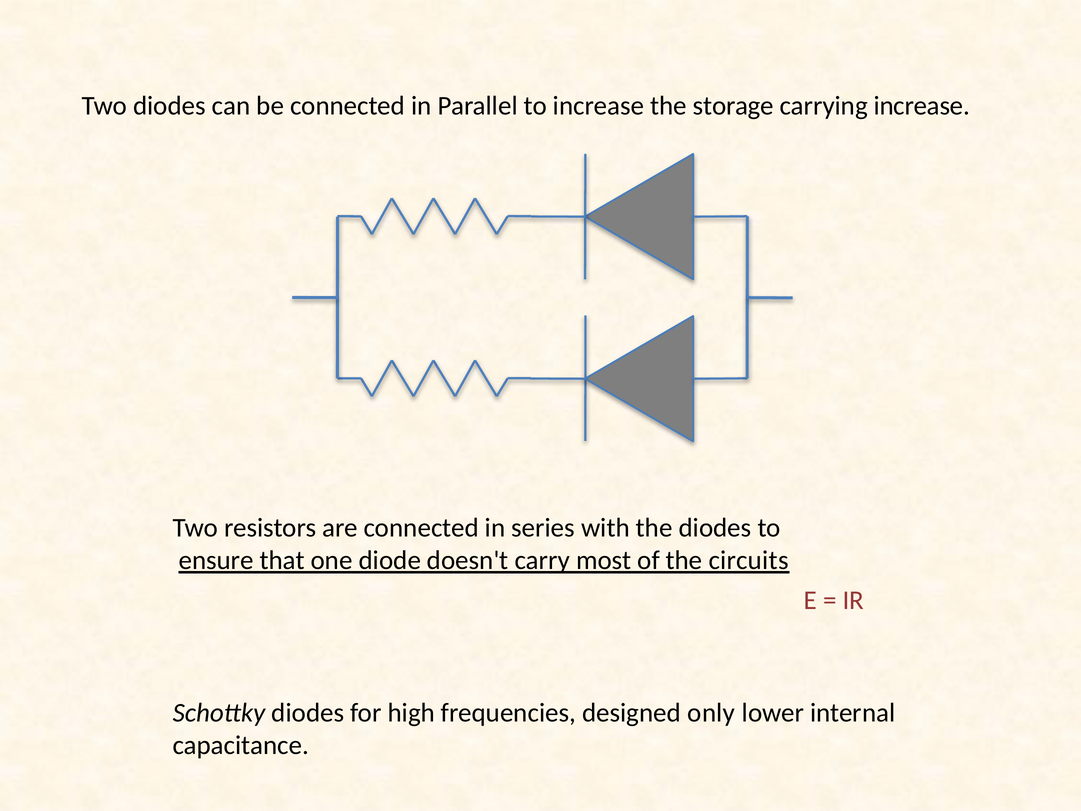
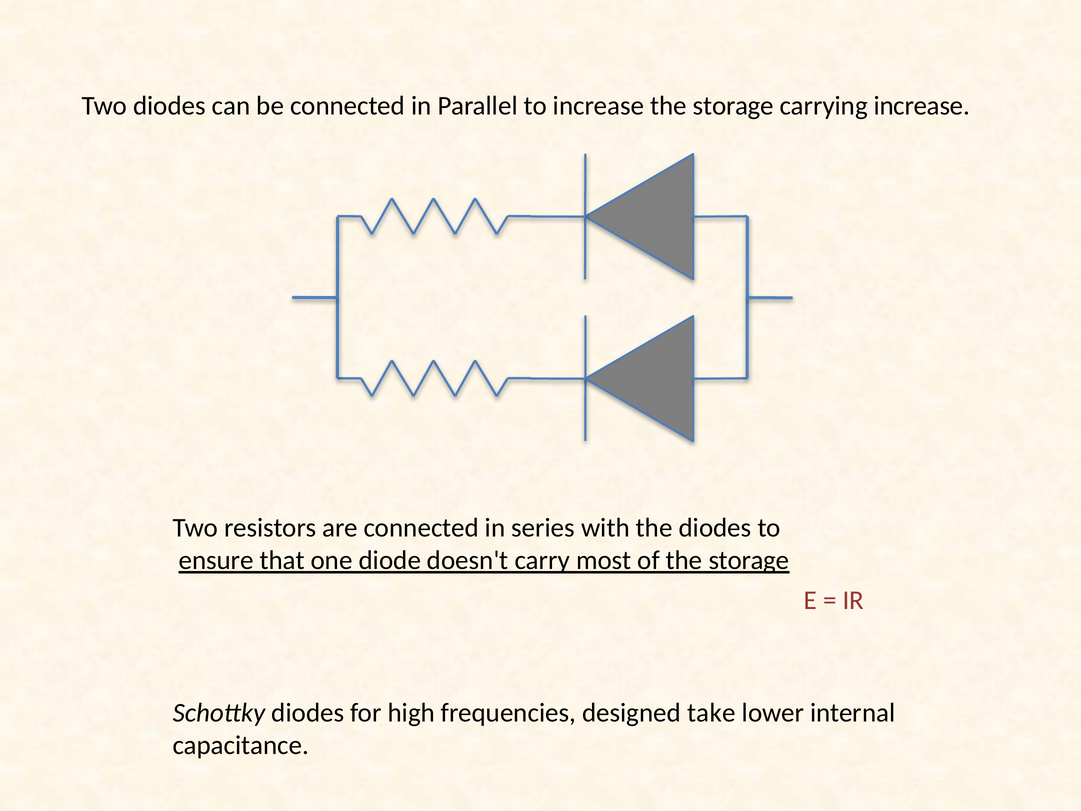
of the circuits: circuits -> storage (749, 560)
only: only -> take (711, 713)
